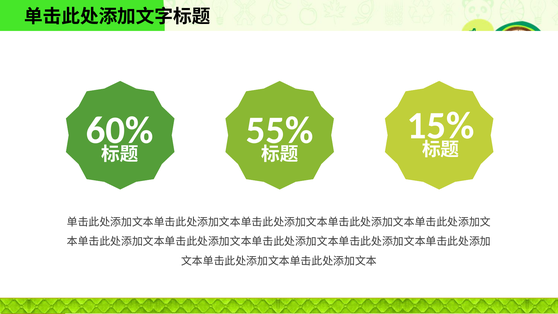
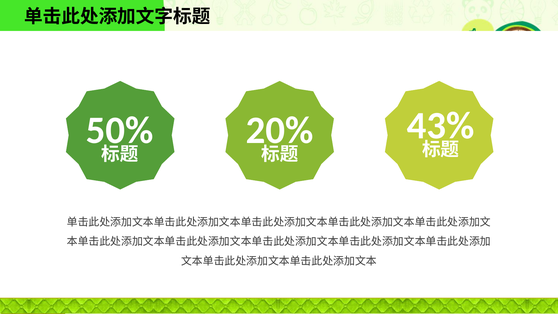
15%: 15% -> 43% (441, 126)
60%: 60% -> 50% (120, 130)
55%: 55% -> 20% (280, 130)
